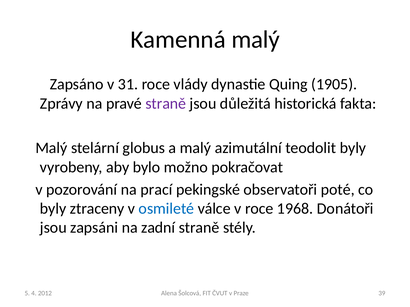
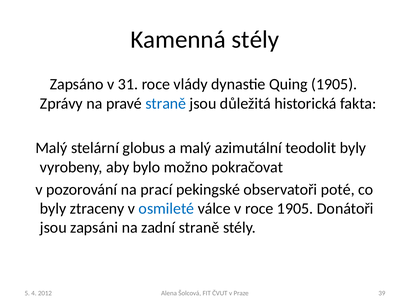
Kamenná malý: malý -> stély (255, 40)
straně colour: purple -> blue (166, 104)
roce 1968: 1968 -> 1905 (295, 209)
